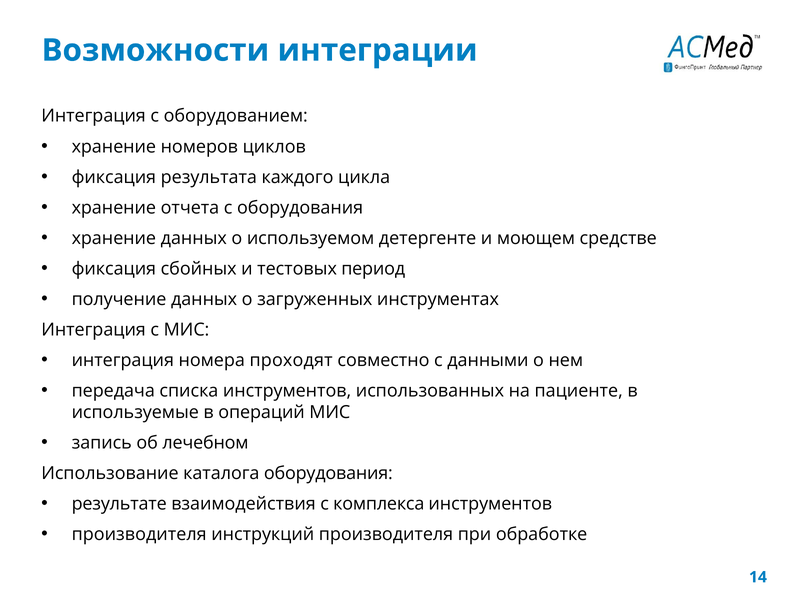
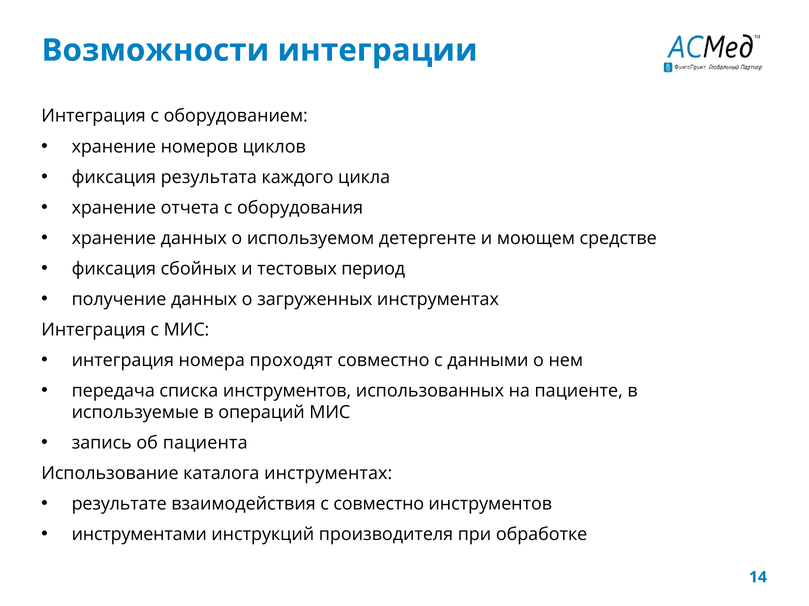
лечебном: лечебном -> пациента (205, 443)
каталога оборудования: оборудования -> инструментах (328, 474)
с комплекса: комплекса -> совместно (379, 504)
производителя: производителя -> инструментами (139, 535)
